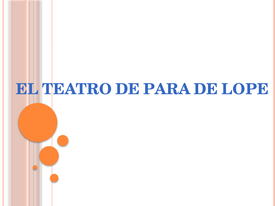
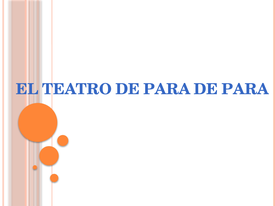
LOPE: LOPE -> PARA (245, 89)
